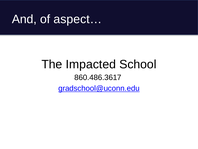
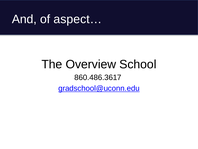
Impacted: Impacted -> Overview (91, 64)
